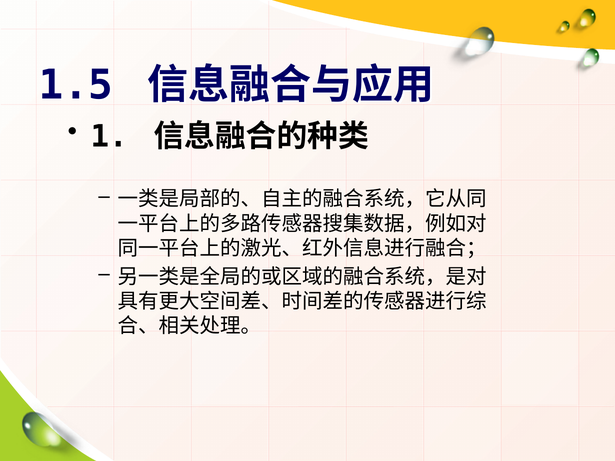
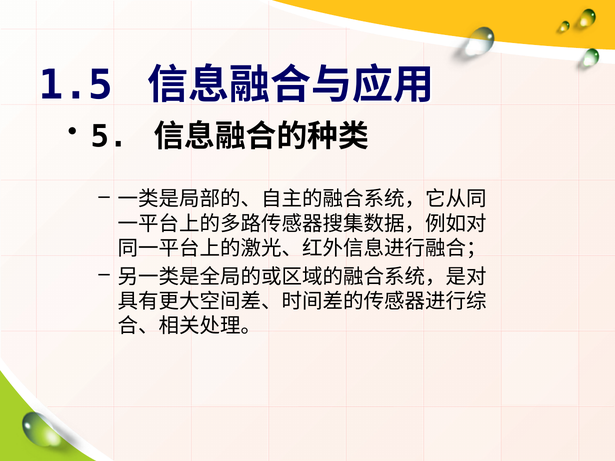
1: 1 -> 5 (109, 136)
